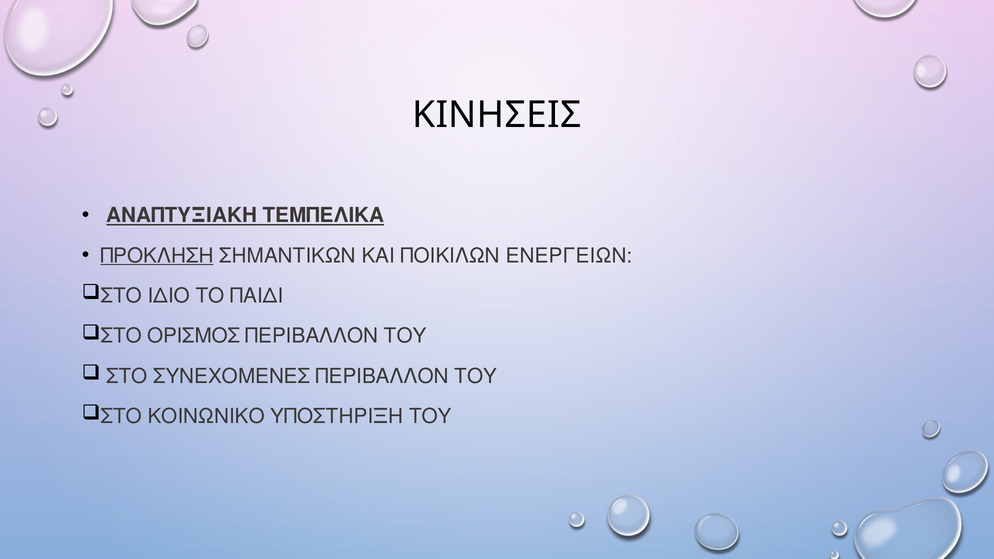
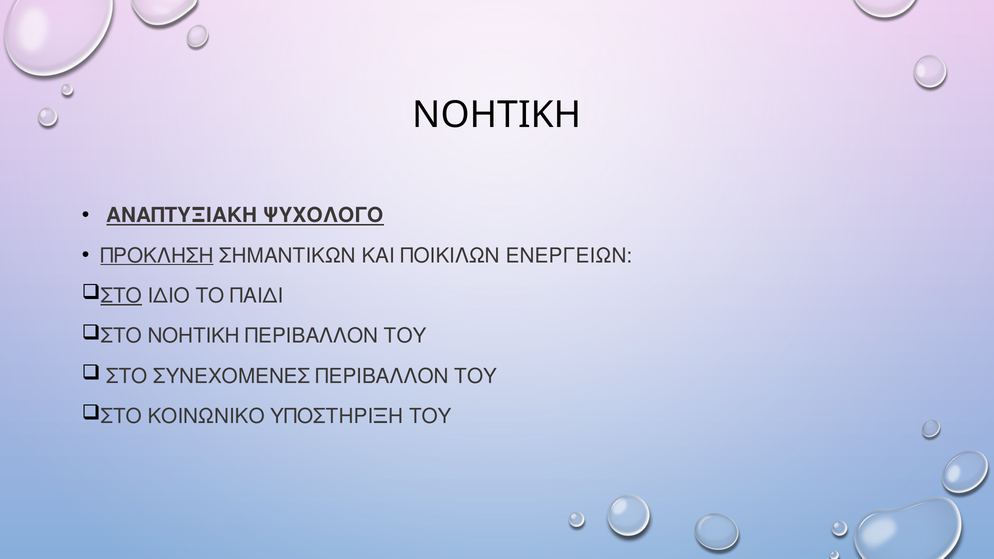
ΚΙΝΗΣΕΙΣ: ΚΙΝΗΣΕΙΣ -> ΝΟΗΤΙΚΗ (497, 115)
ΤΕΜΠΕΛΙΚΑ: ΤΕΜΠΕΛΙΚΑ -> ΨΥΧΟΛΟΓΟ (323, 216)
ΣΤΟ underline: none -> present (121, 296)
ΣΤΟ ΟΡΙΣΜΟΣ: ΟΡΙΣΜΟΣ -> ΝΟΗΤΙΚΗ (194, 336)
